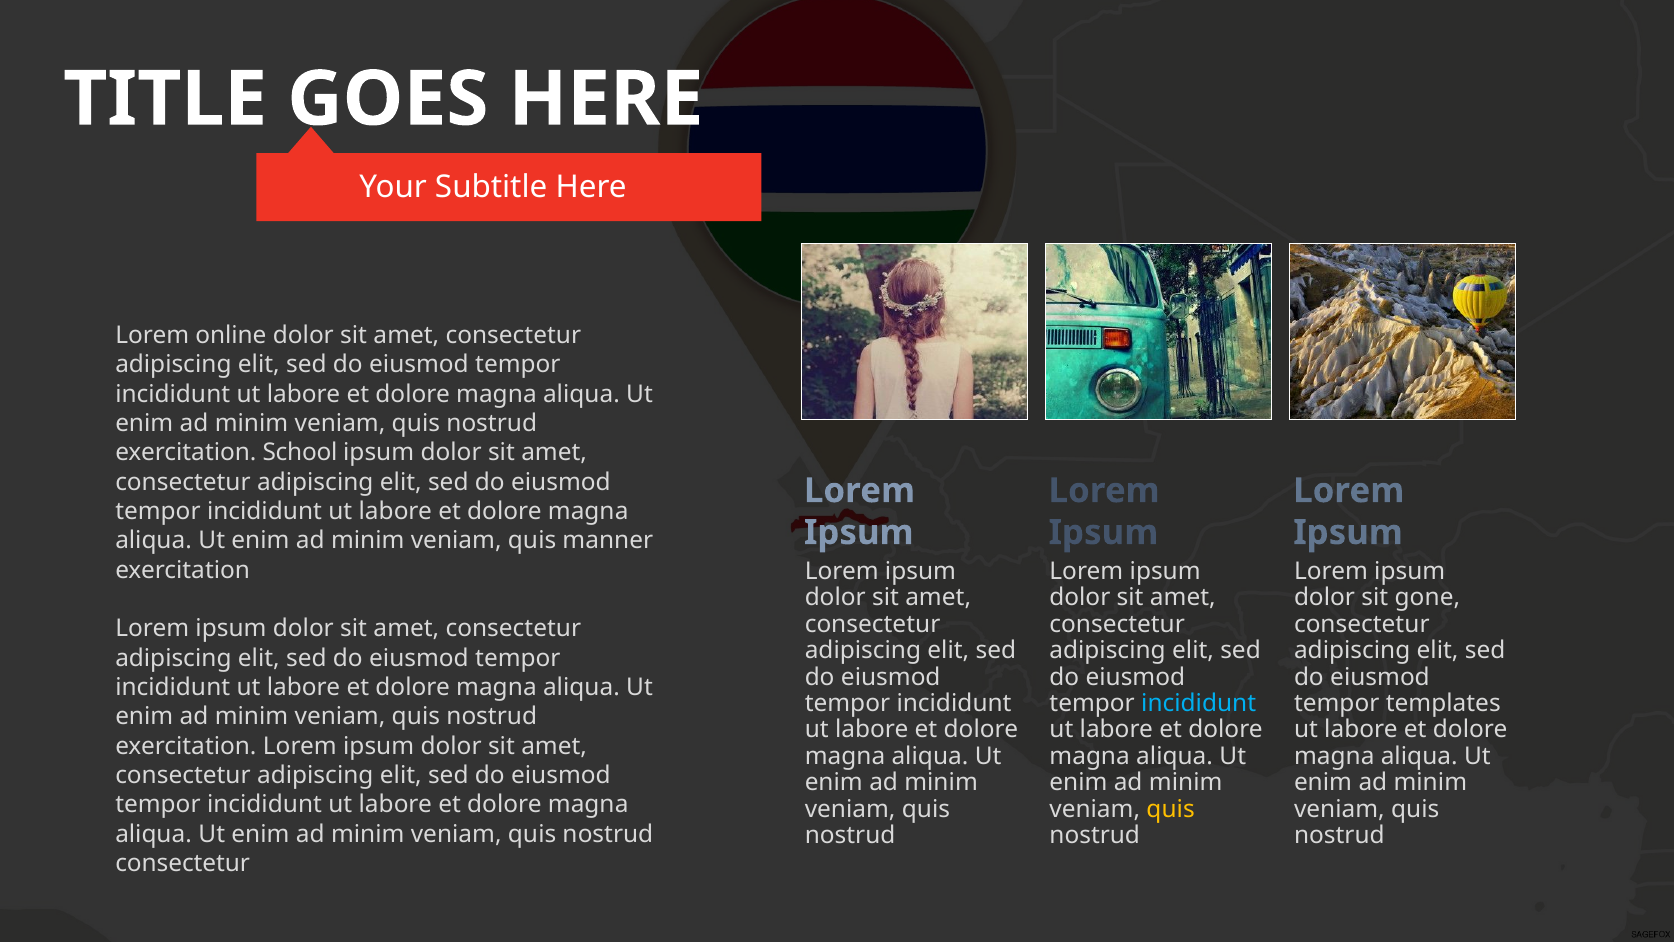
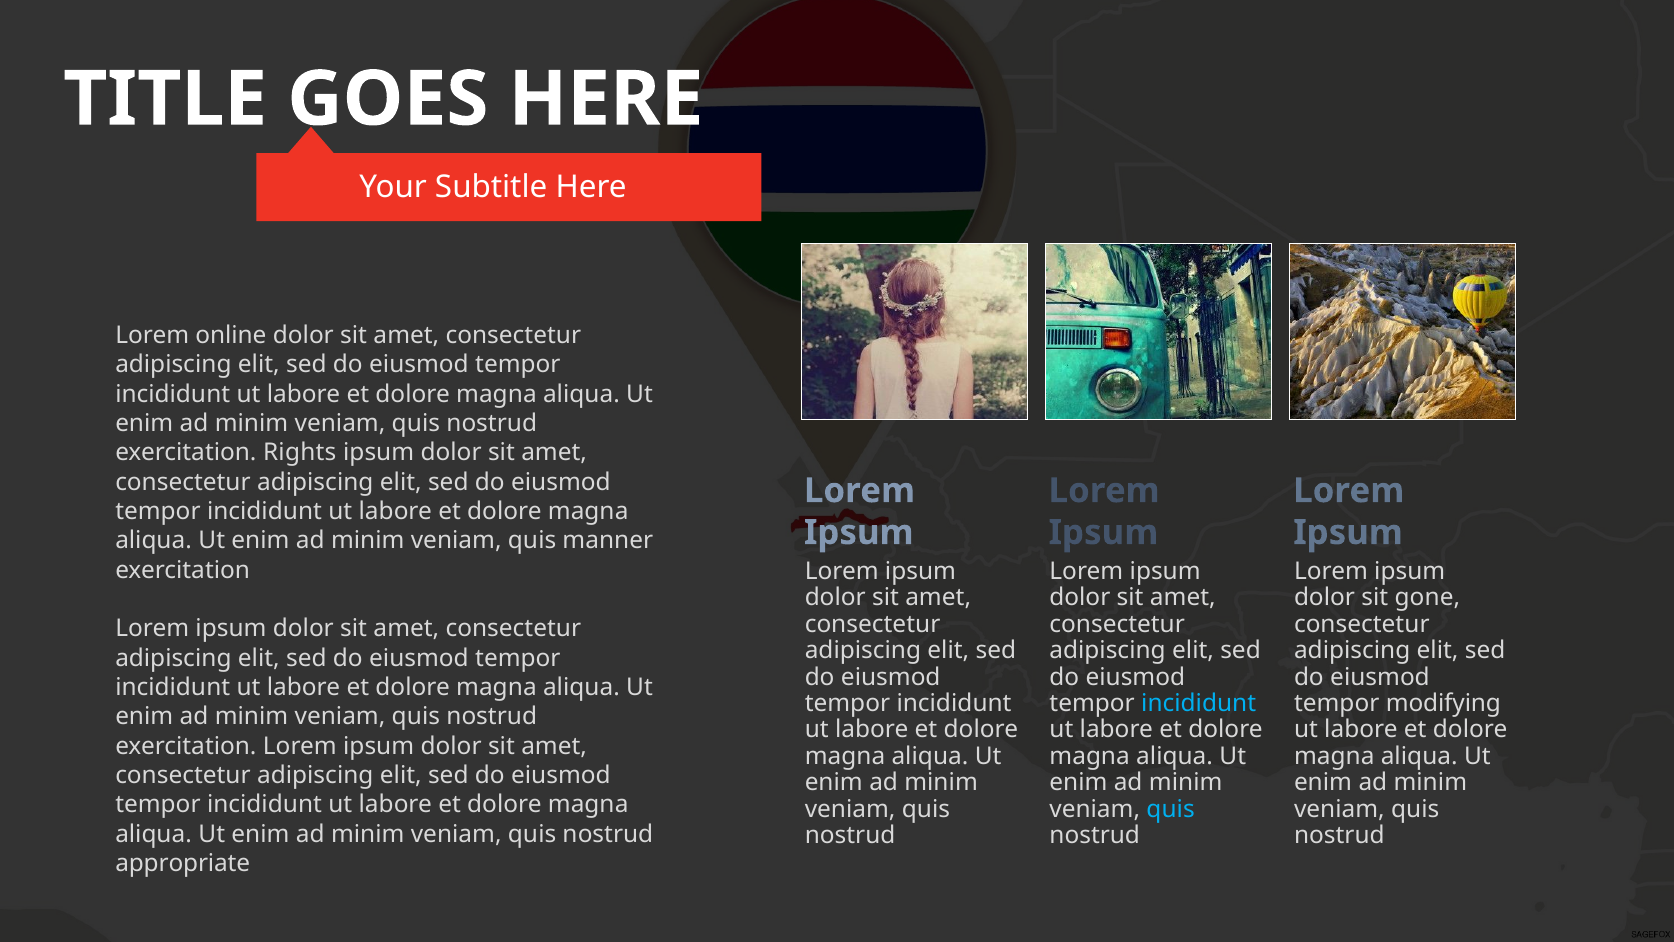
School: School -> Rights (300, 453)
templates: templates -> modifying (1443, 703)
quis colour: yellow -> light blue (1171, 809)
consectetur: consectetur -> appropriate (183, 863)
